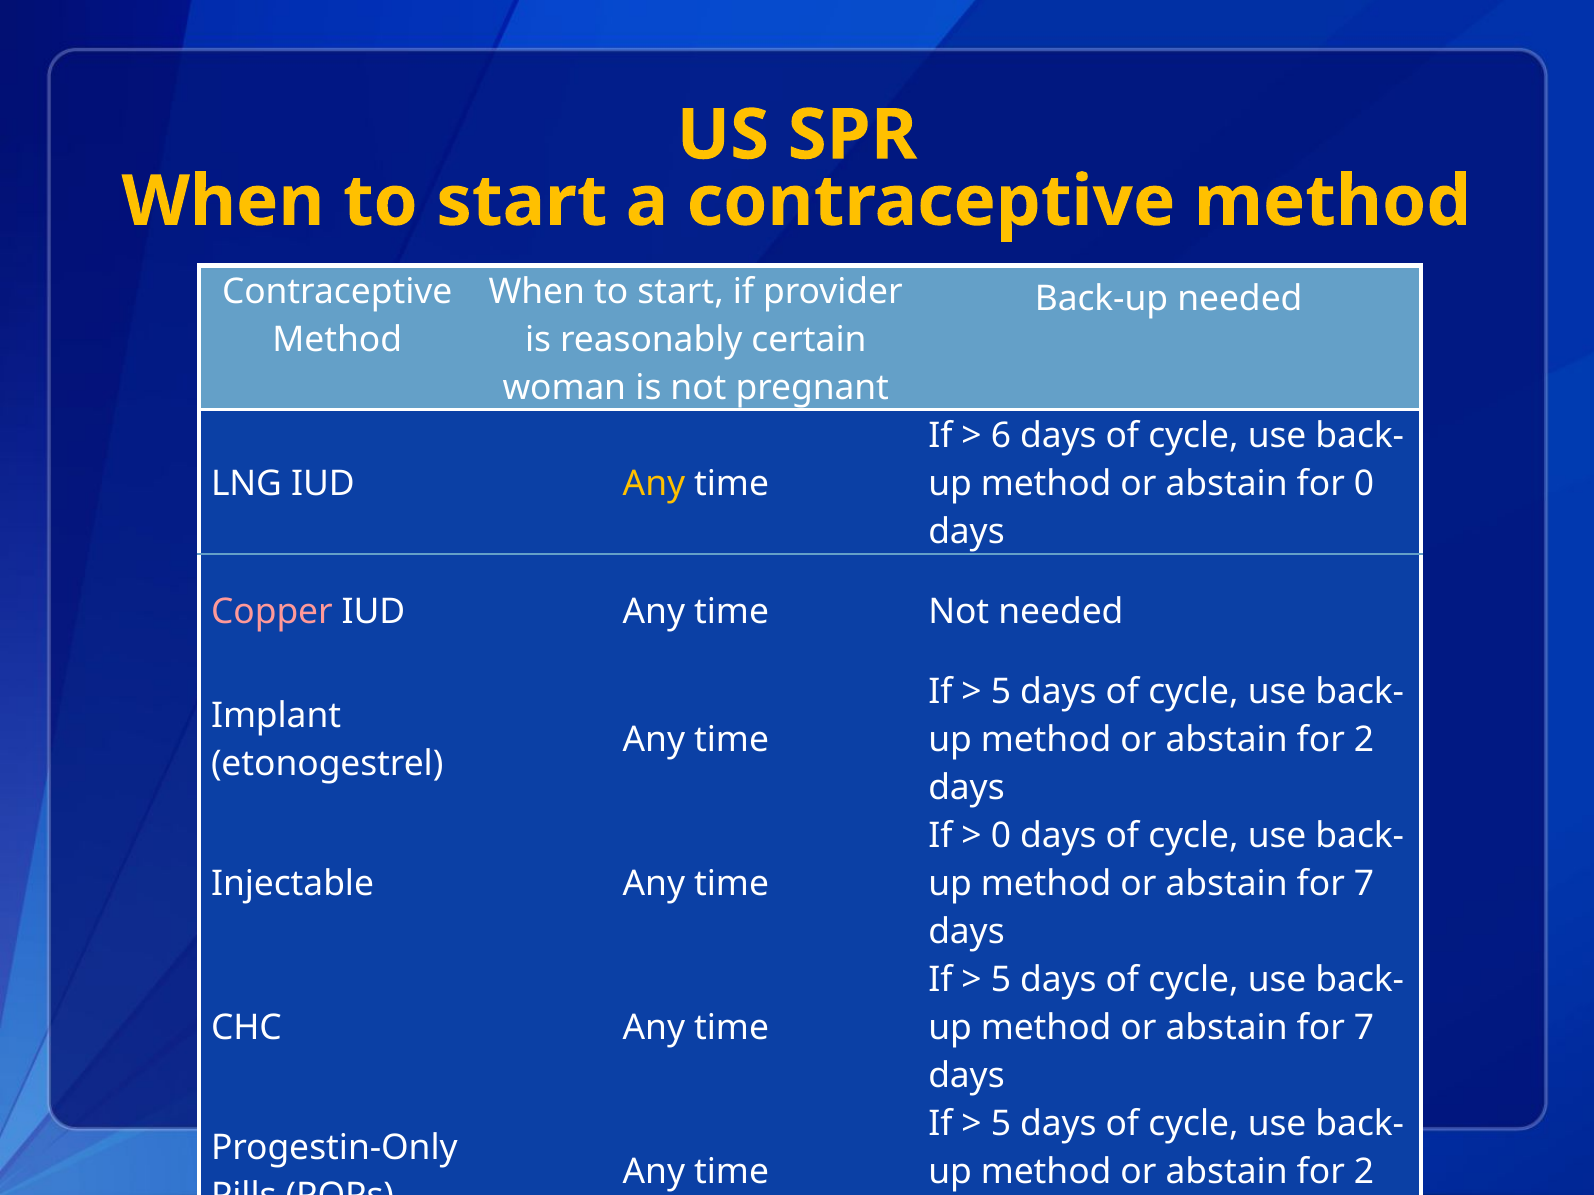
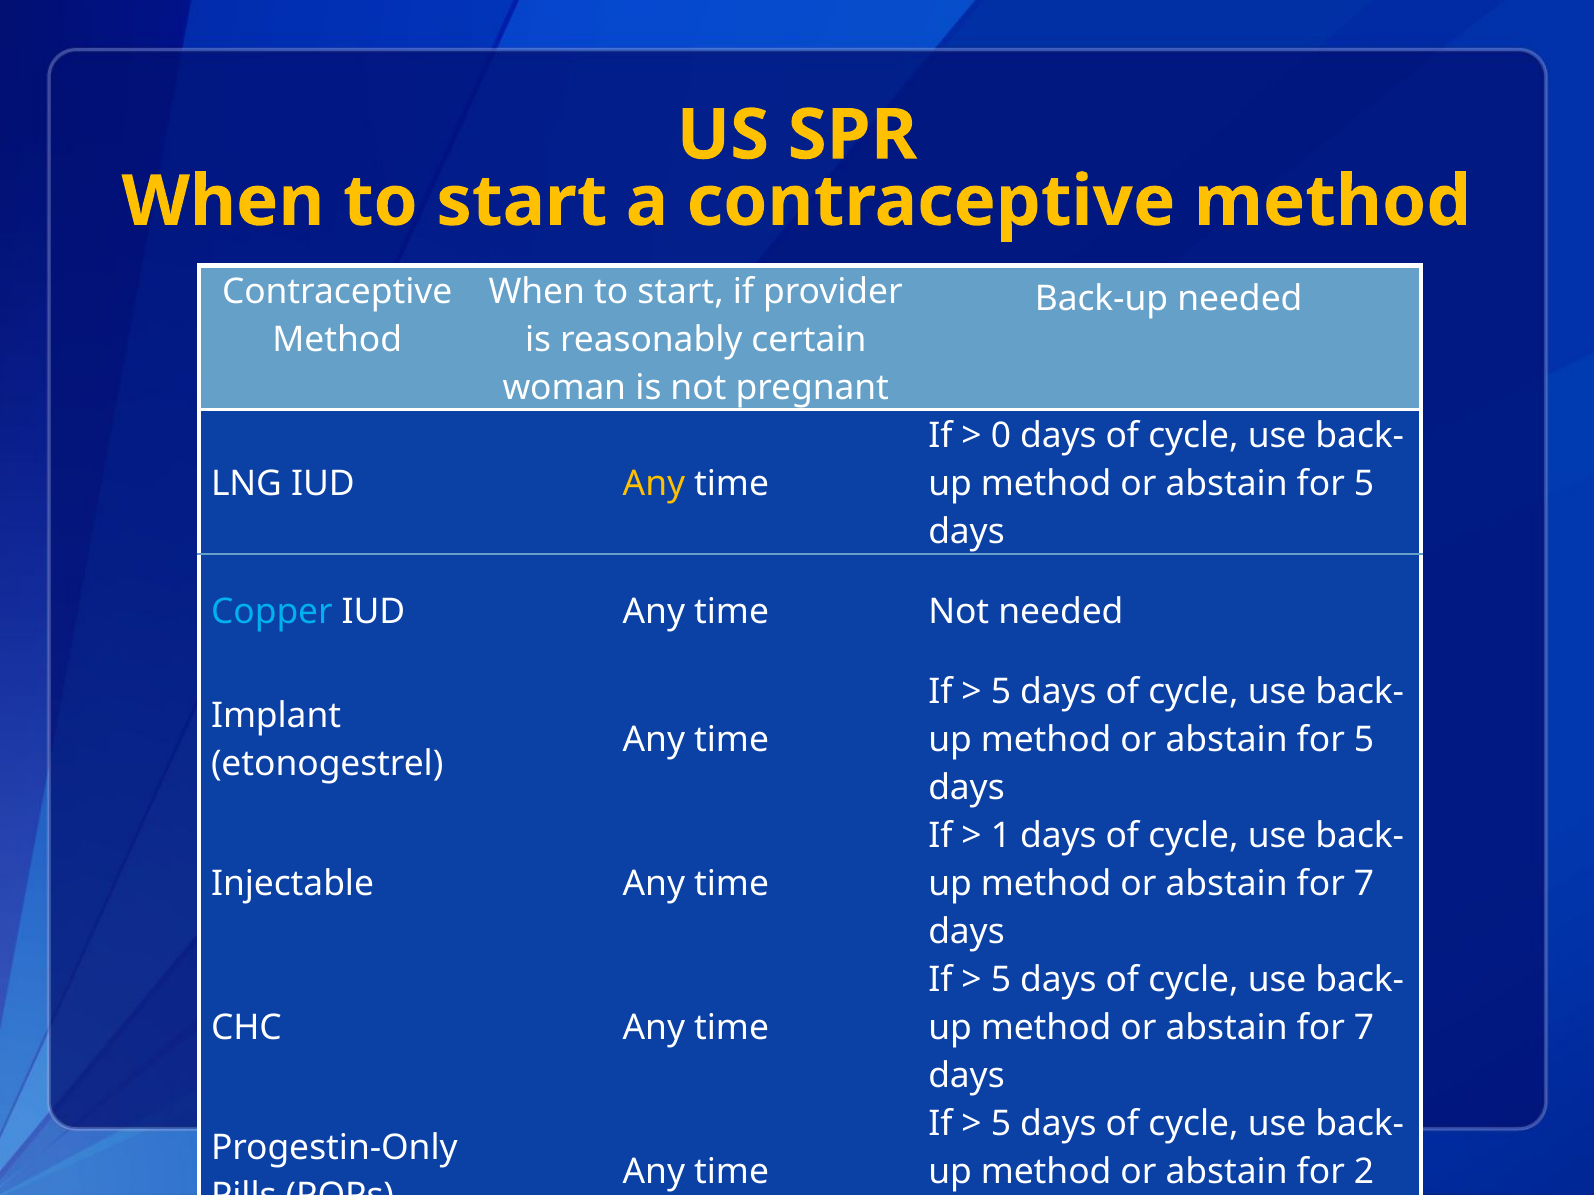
6: 6 -> 0 (1001, 436)
0: 0 -> 5 (1364, 484)
Copper colour: pink -> light blue (272, 612)
2: 2 -> 5 (1364, 740)
0: 0 -> 1 (1001, 836)
